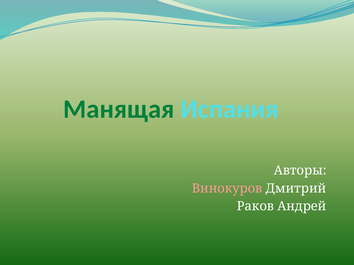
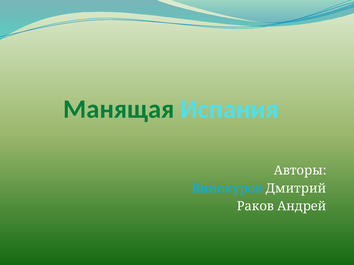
Винокуров colour: pink -> light blue (227, 189)
